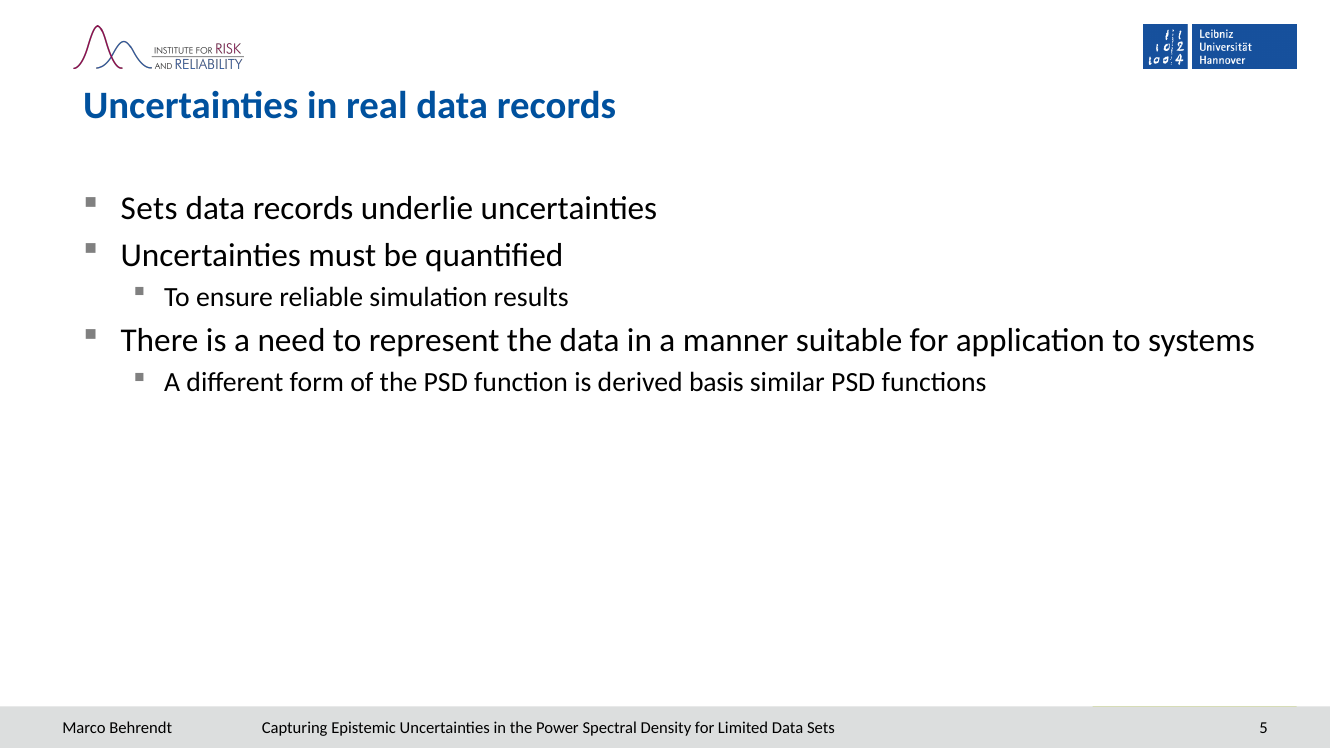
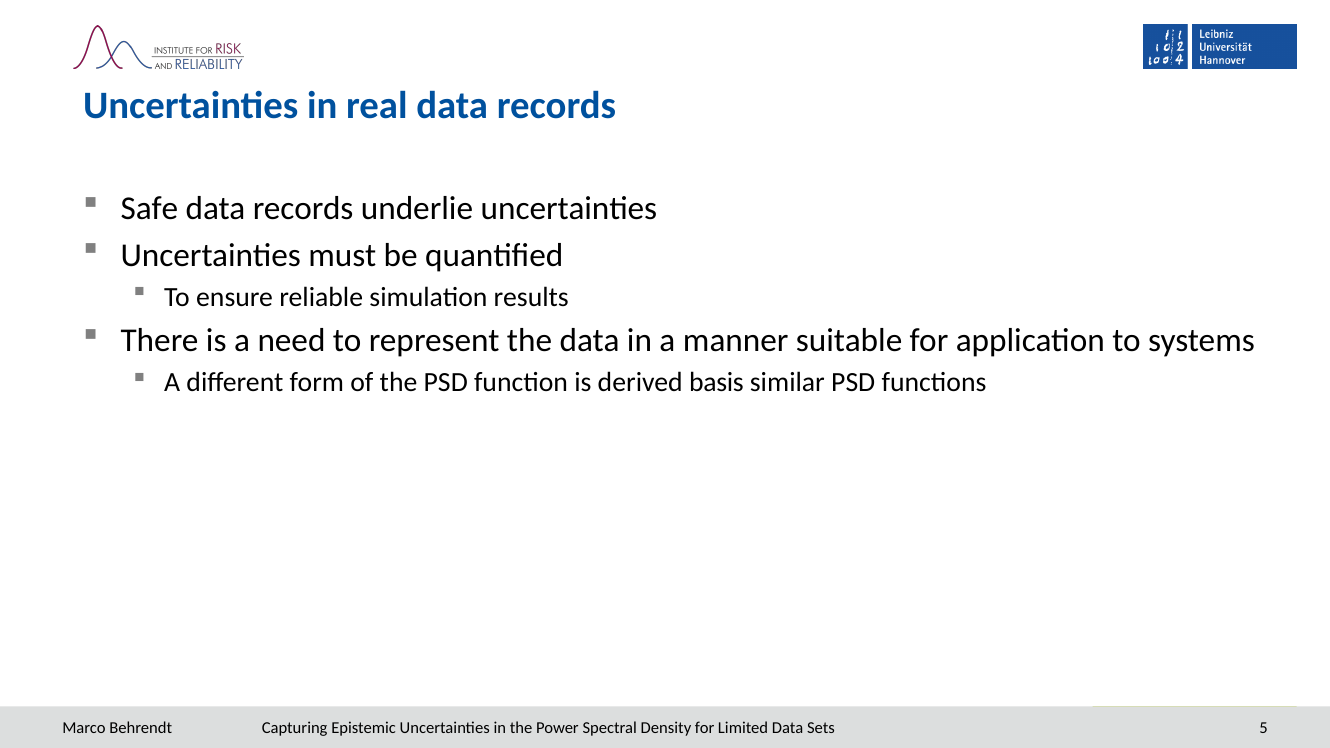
Sets: Sets -> Safe (149, 209)
